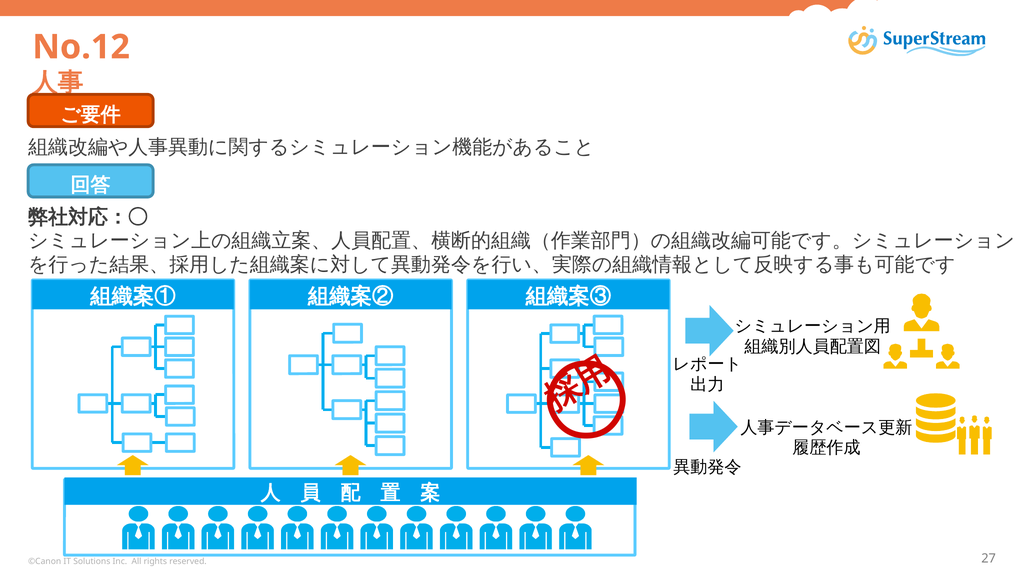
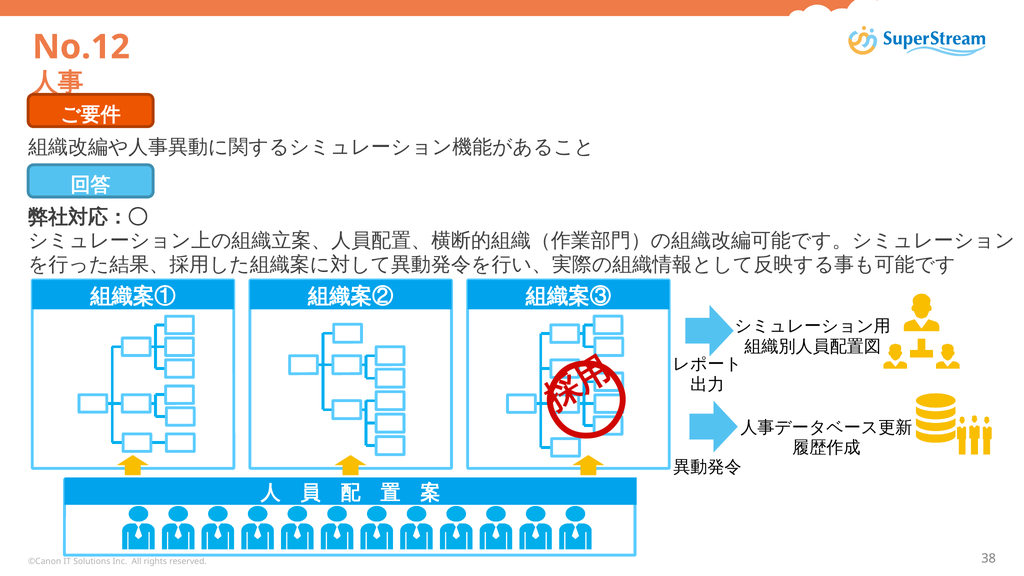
27: 27 -> 38 (989, 559)
